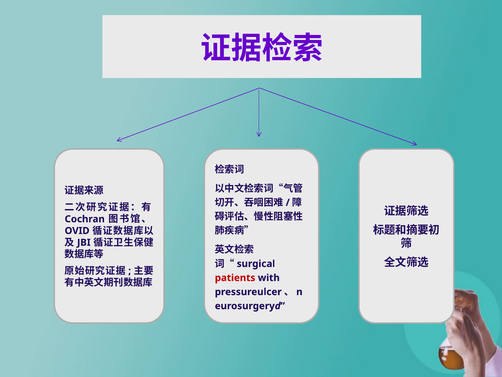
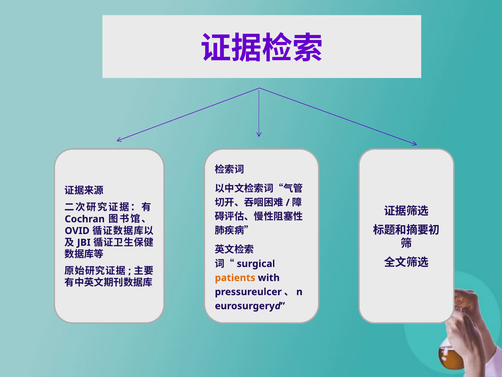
patients colour: red -> orange (235, 277)
